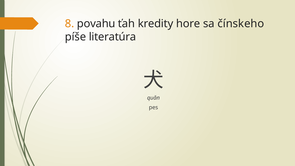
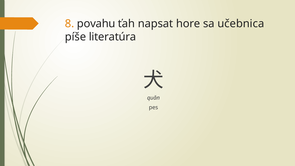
kredity: kredity -> napsat (156, 24)
čínskeho: čínskeho -> učebnica (241, 24)
